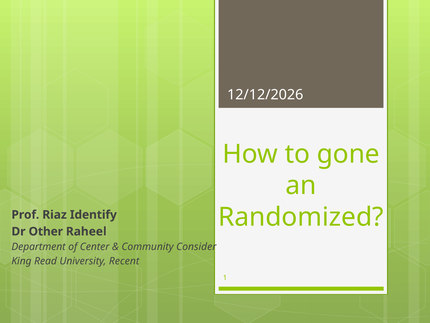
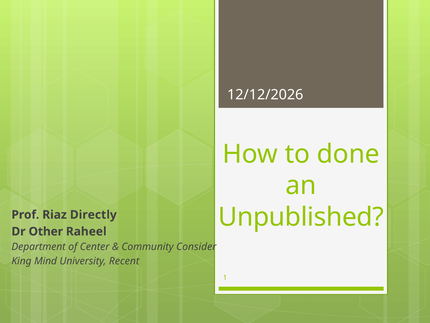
gone: gone -> done (348, 154)
Randomized: Randomized -> Unpublished (301, 217)
Identify: Identify -> Directly (93, 214)
Read: Read -> Mind (46, 261)
